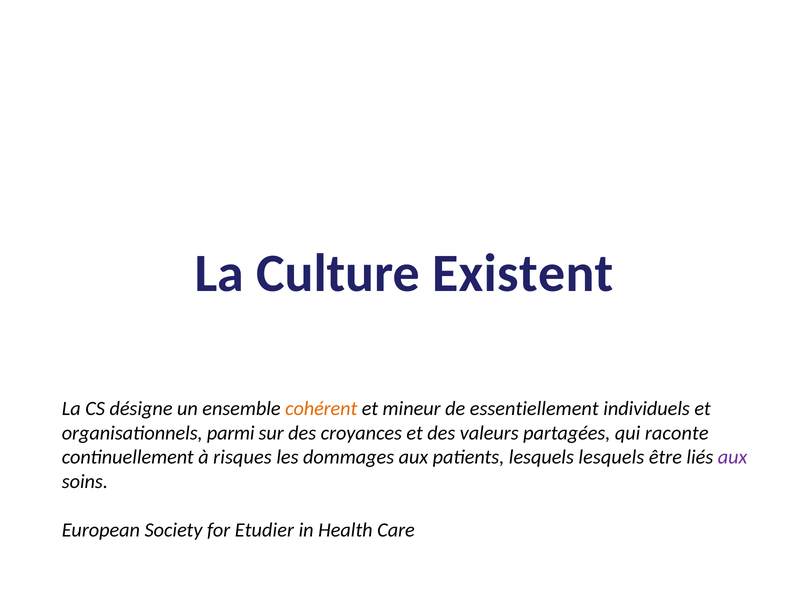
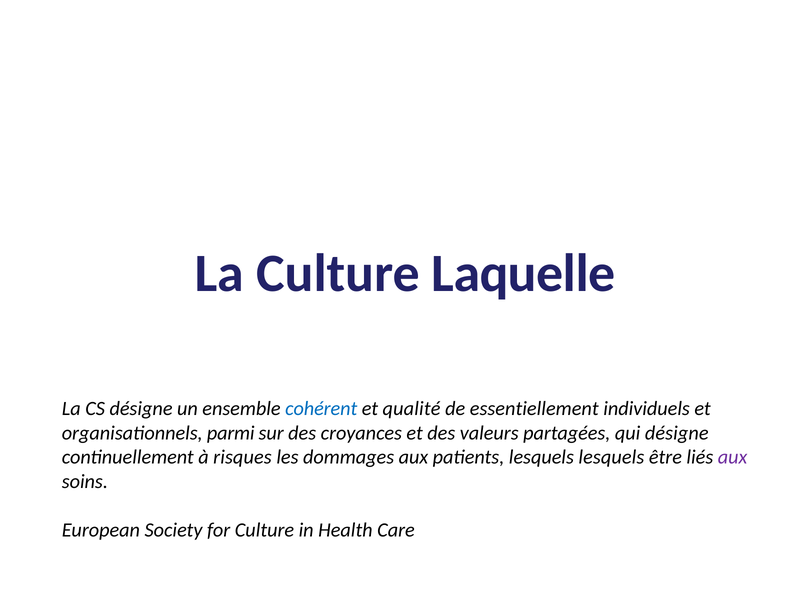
Existent: Existent -> Laquelle (523, 273)
cohérent colour: orange -> blue (321, 409)
mineur: mineur -> qualité (412, 409)
qui raconte: raconte -> désigne (677, 433)
for Etudier: Etudier -> Culture (264, 530)
